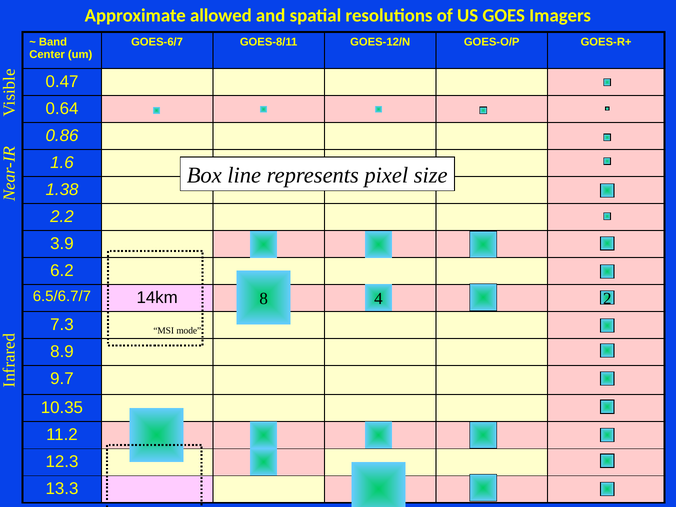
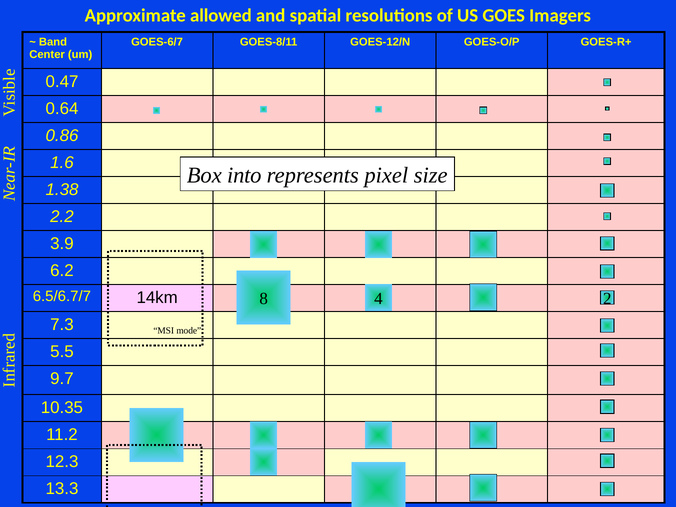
line: line -> into (244, 175)
8.9: 8.9 -> 5.5 (62, 352)
